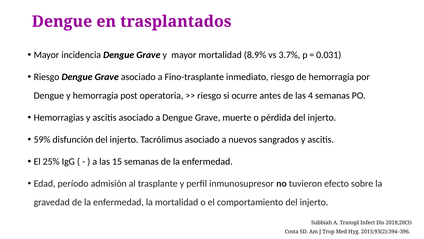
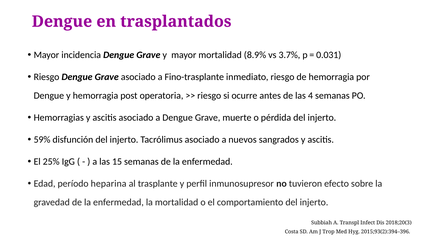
admisión: admisión -> heparina (109, 183)
